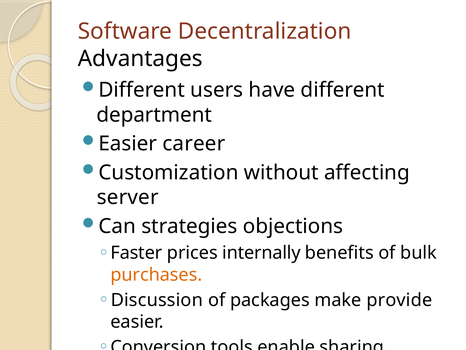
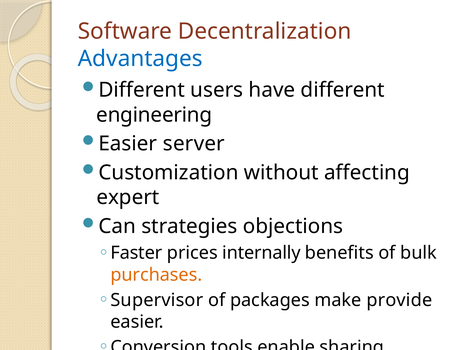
Advantages colour: black -> blue (140, 59)
department: department -> engineering (154, 115)
career: career -> server (194, 144)
server: server -> expert (128, 197)
Discussion: Discussion -> Supervisor (157, 300)
